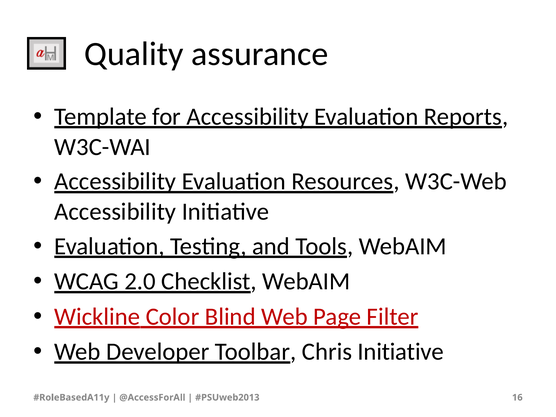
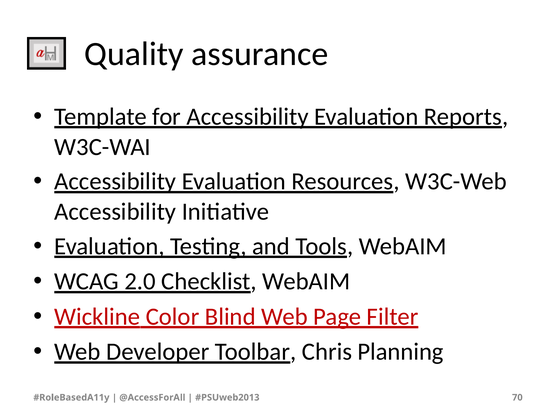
Chris Initiative: Initiative -> Planning (401, 352)
16: 16 -> 70 (517, 397)
